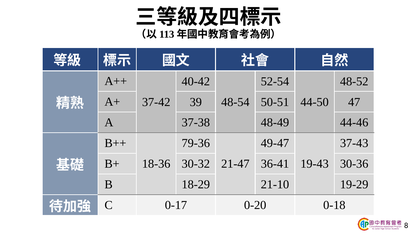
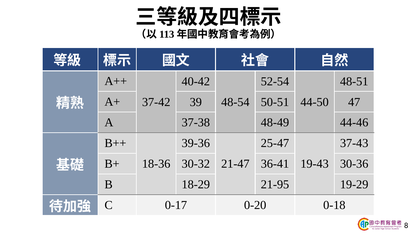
48-52: 48-52 -> 48-51 (354, 81)
79-36: 79-36 -> 39-36 (196, 143)
49-47: 49-47 -> 25-47 (275, 143)
21-10: 21-10 -> 21-95 (275, 184)
